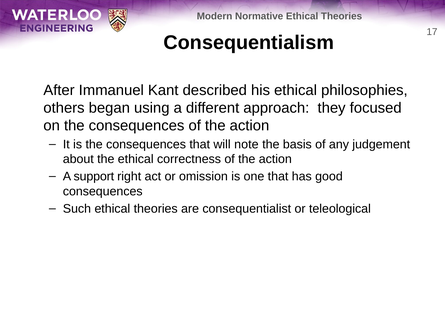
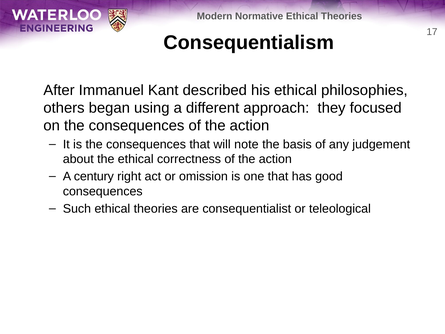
support: support -> century (94, 176)
